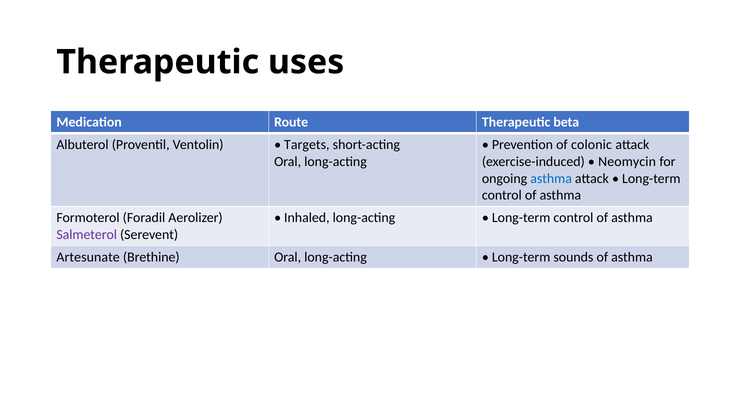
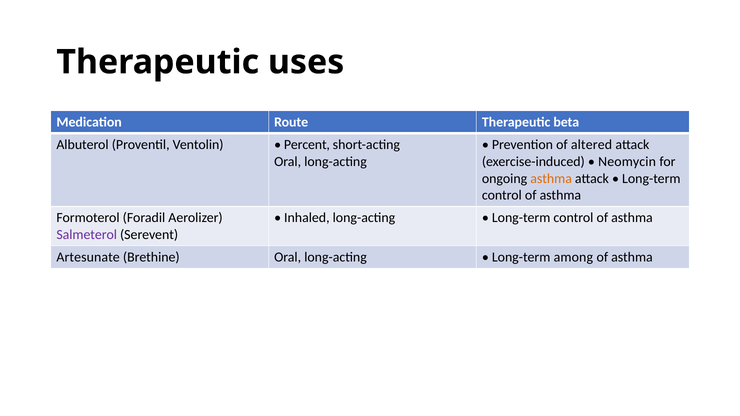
Targets: Targets -> Percent (307, 145)
colonic: colonic -> altered (591, 145)
asthma colour: blue -> orange (551, 179)
sounds: sounds -> among (573, 257)
